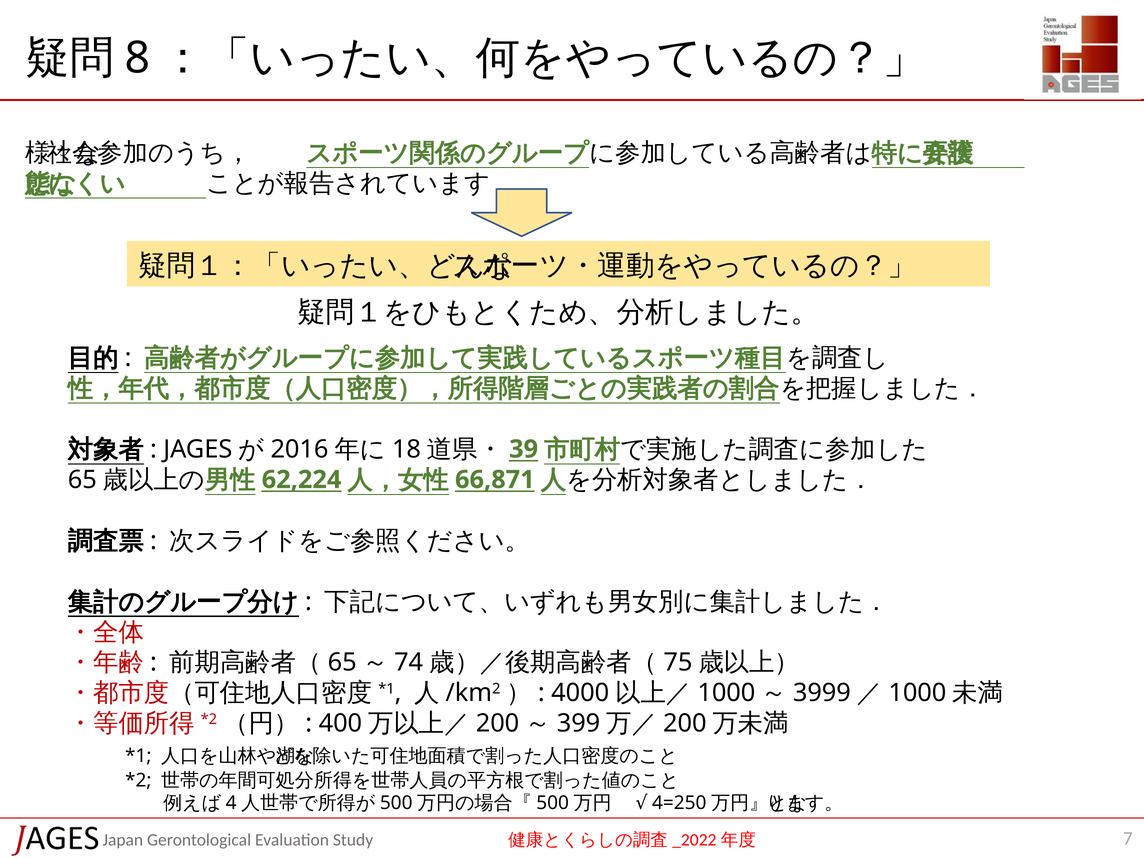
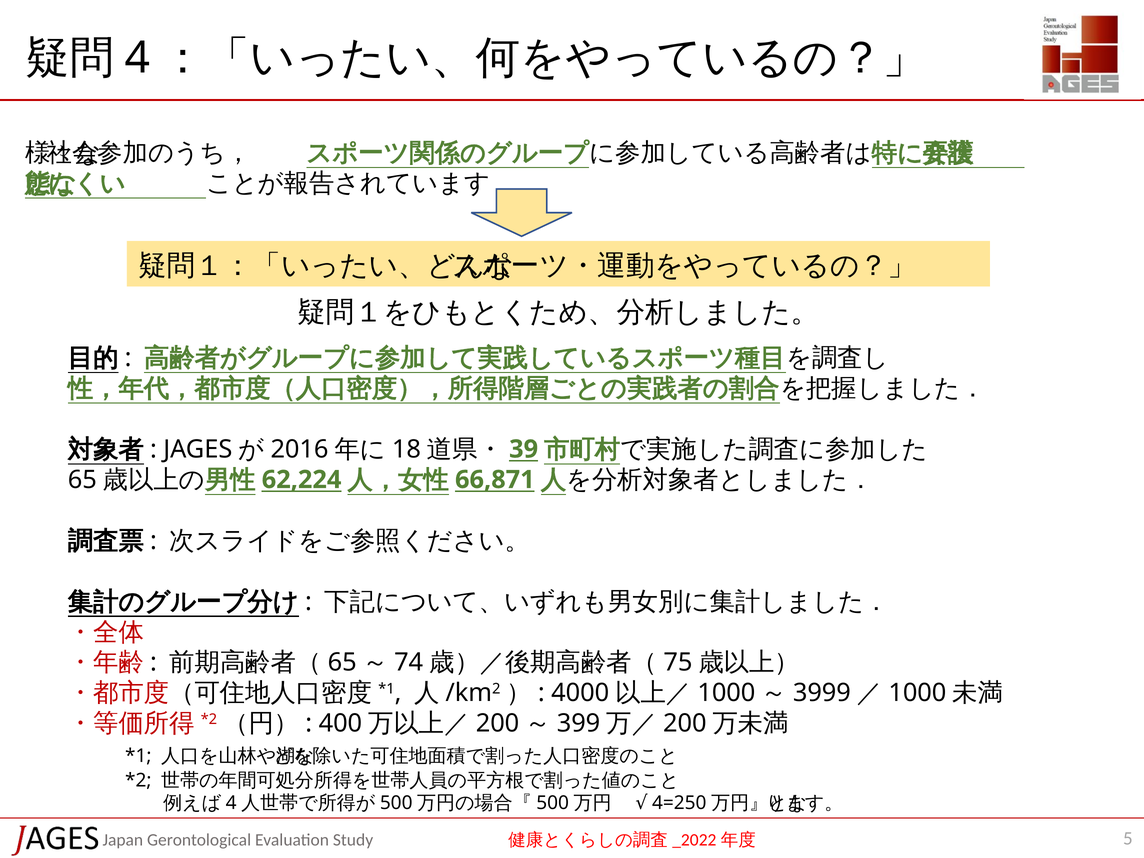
8: 8 -> 4 (138, 58)
7: 7 -> 5 (1128, 838)
